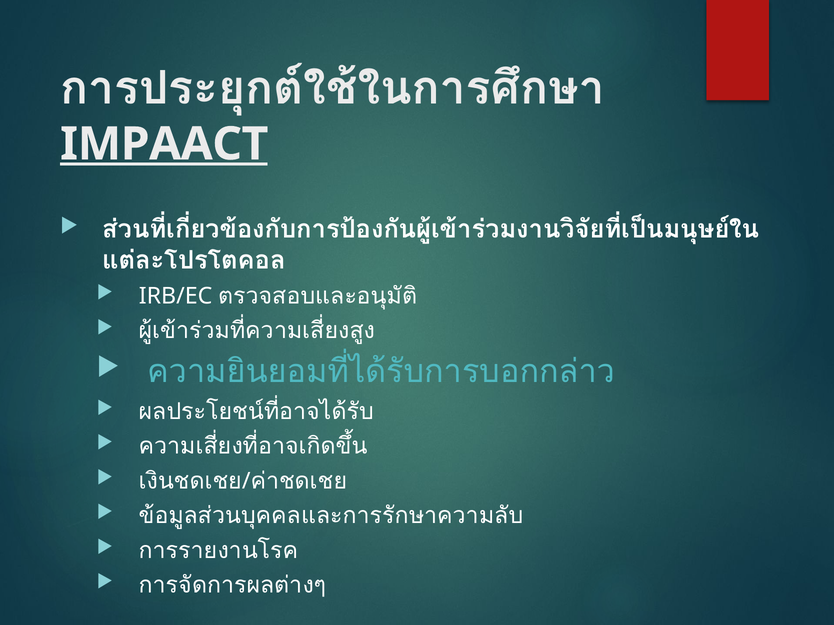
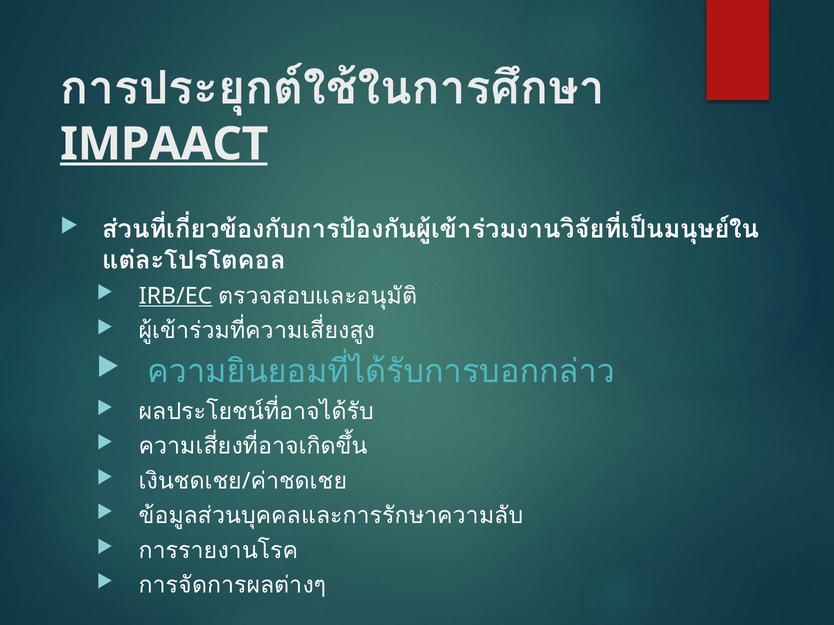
IRB/EC underline: none -> present (176, 296)
